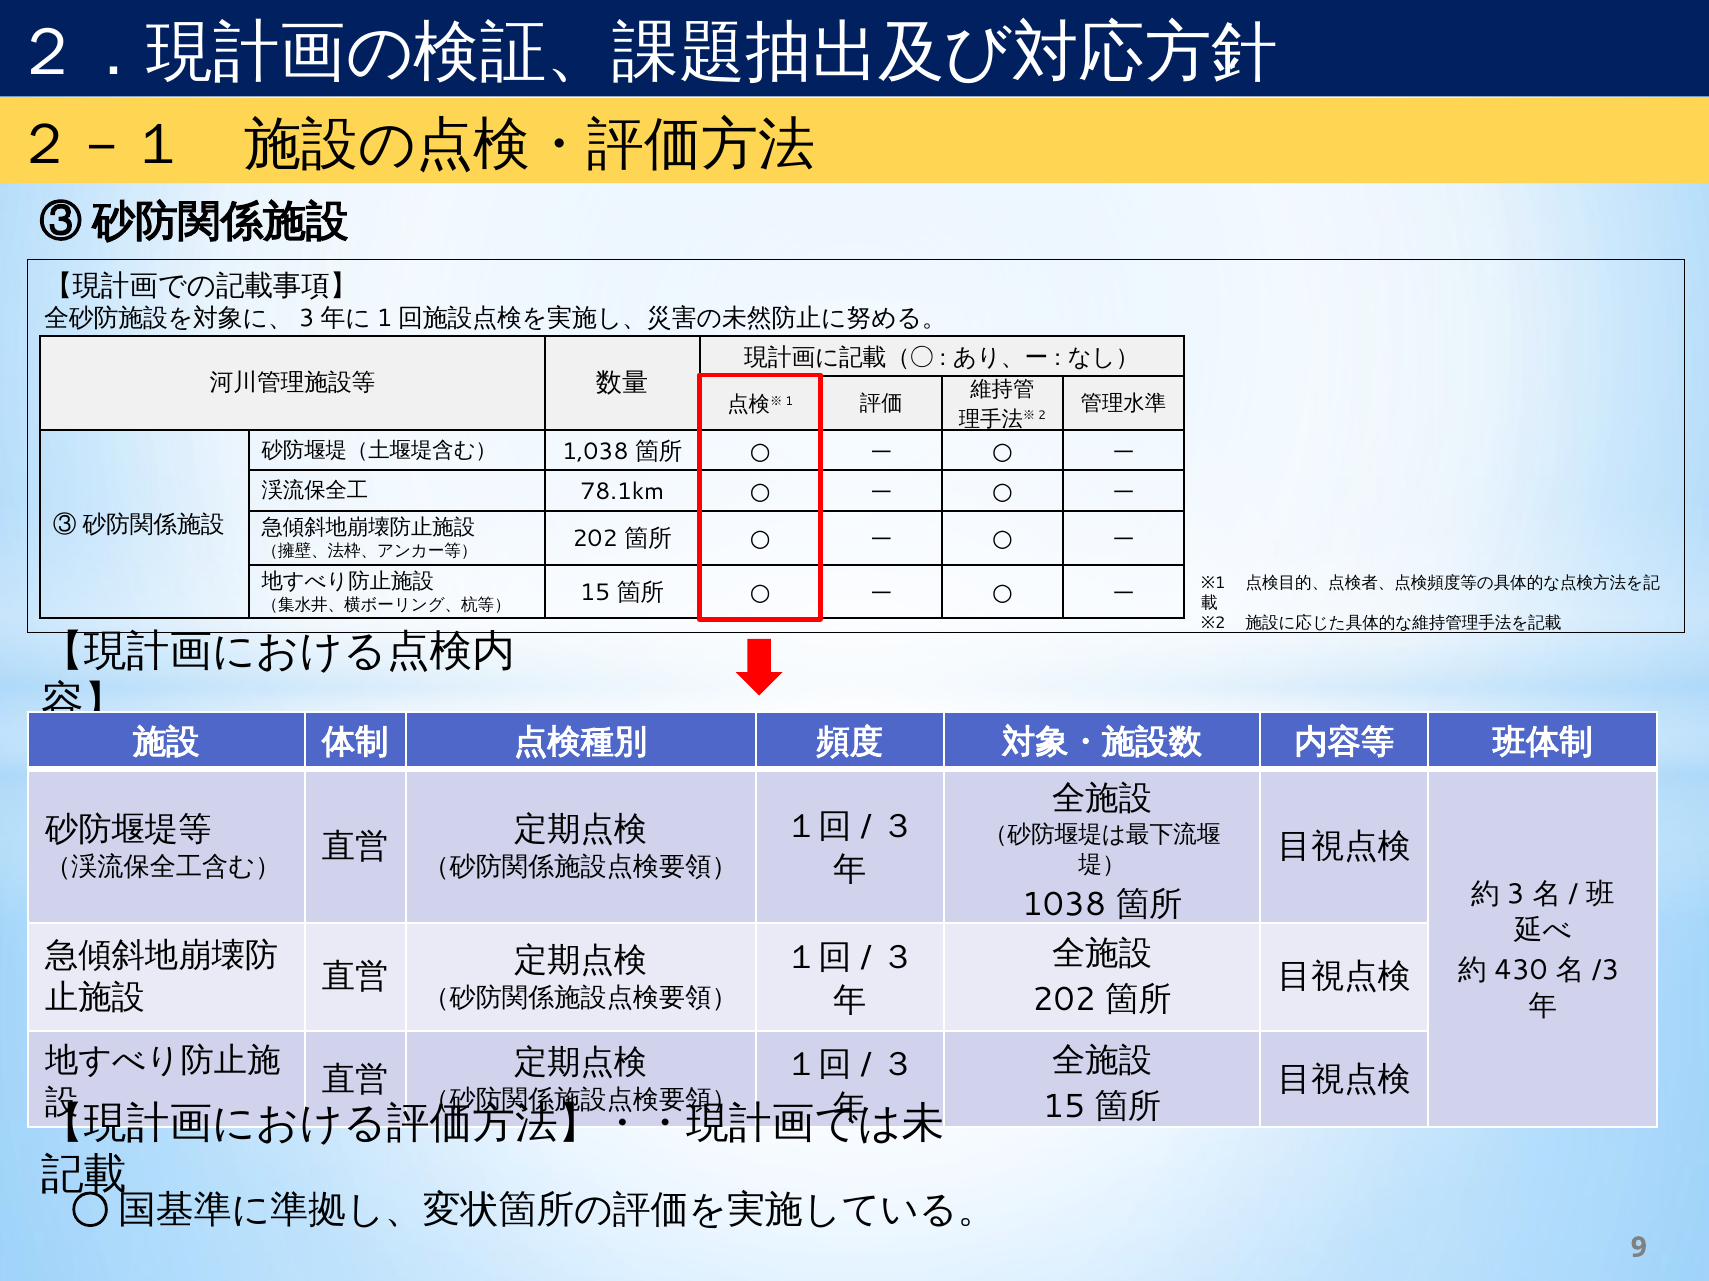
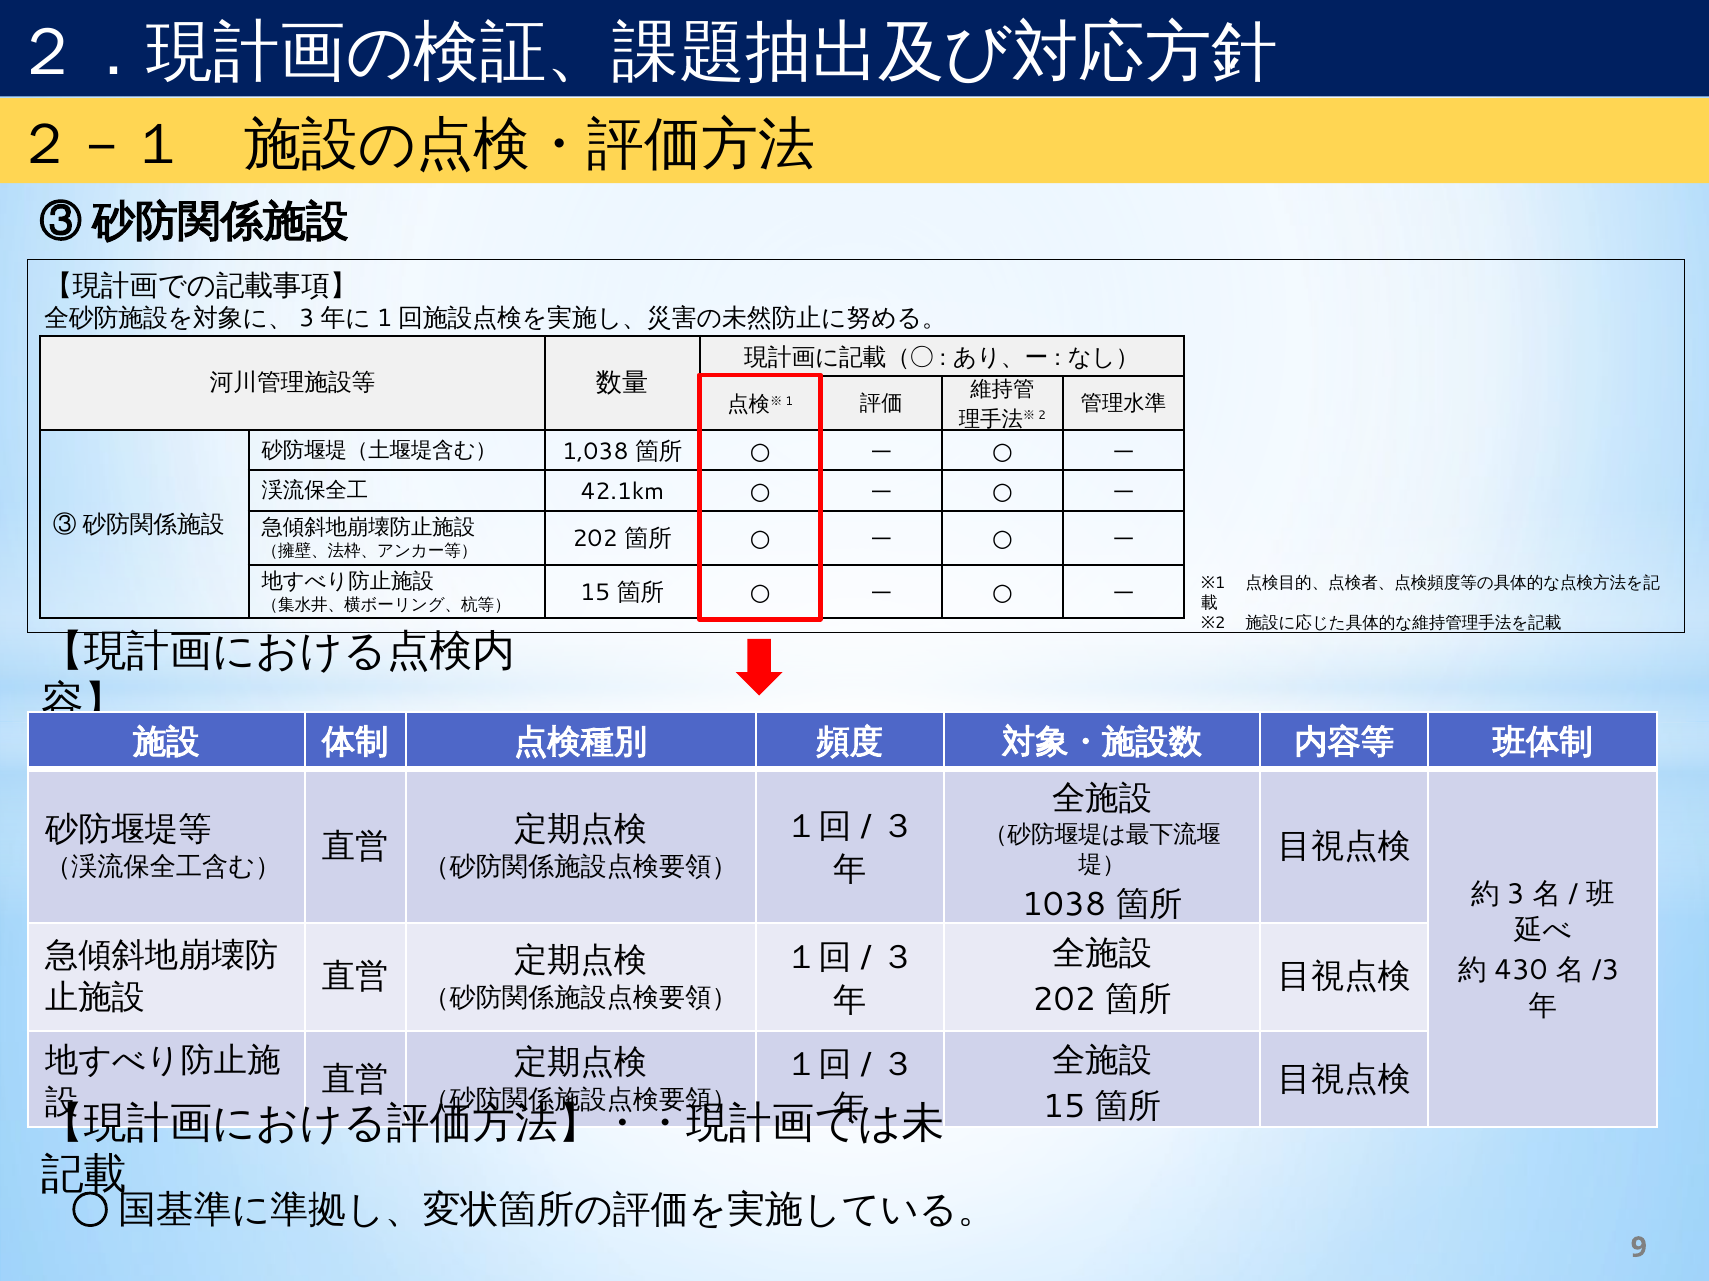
78.1km: 78.1km -> 42.1km (622, 492)
